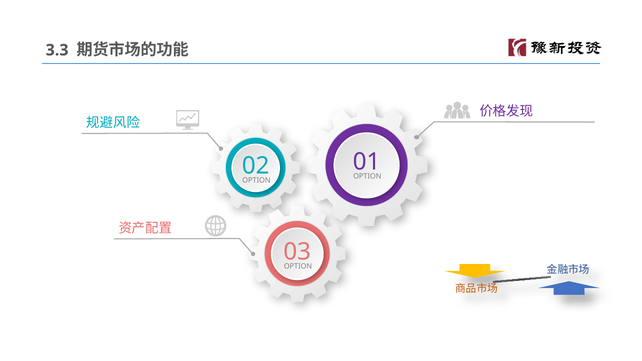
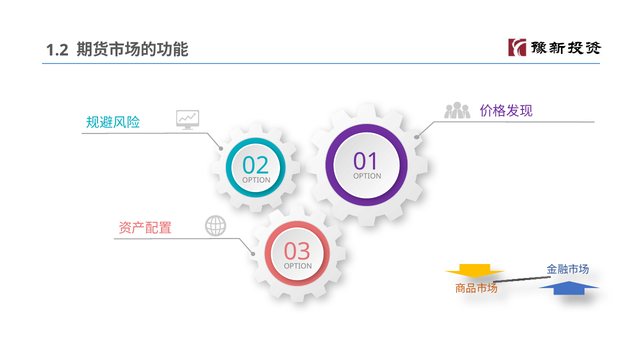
3.3: 3.3 -> 1.2 (57, 50)
